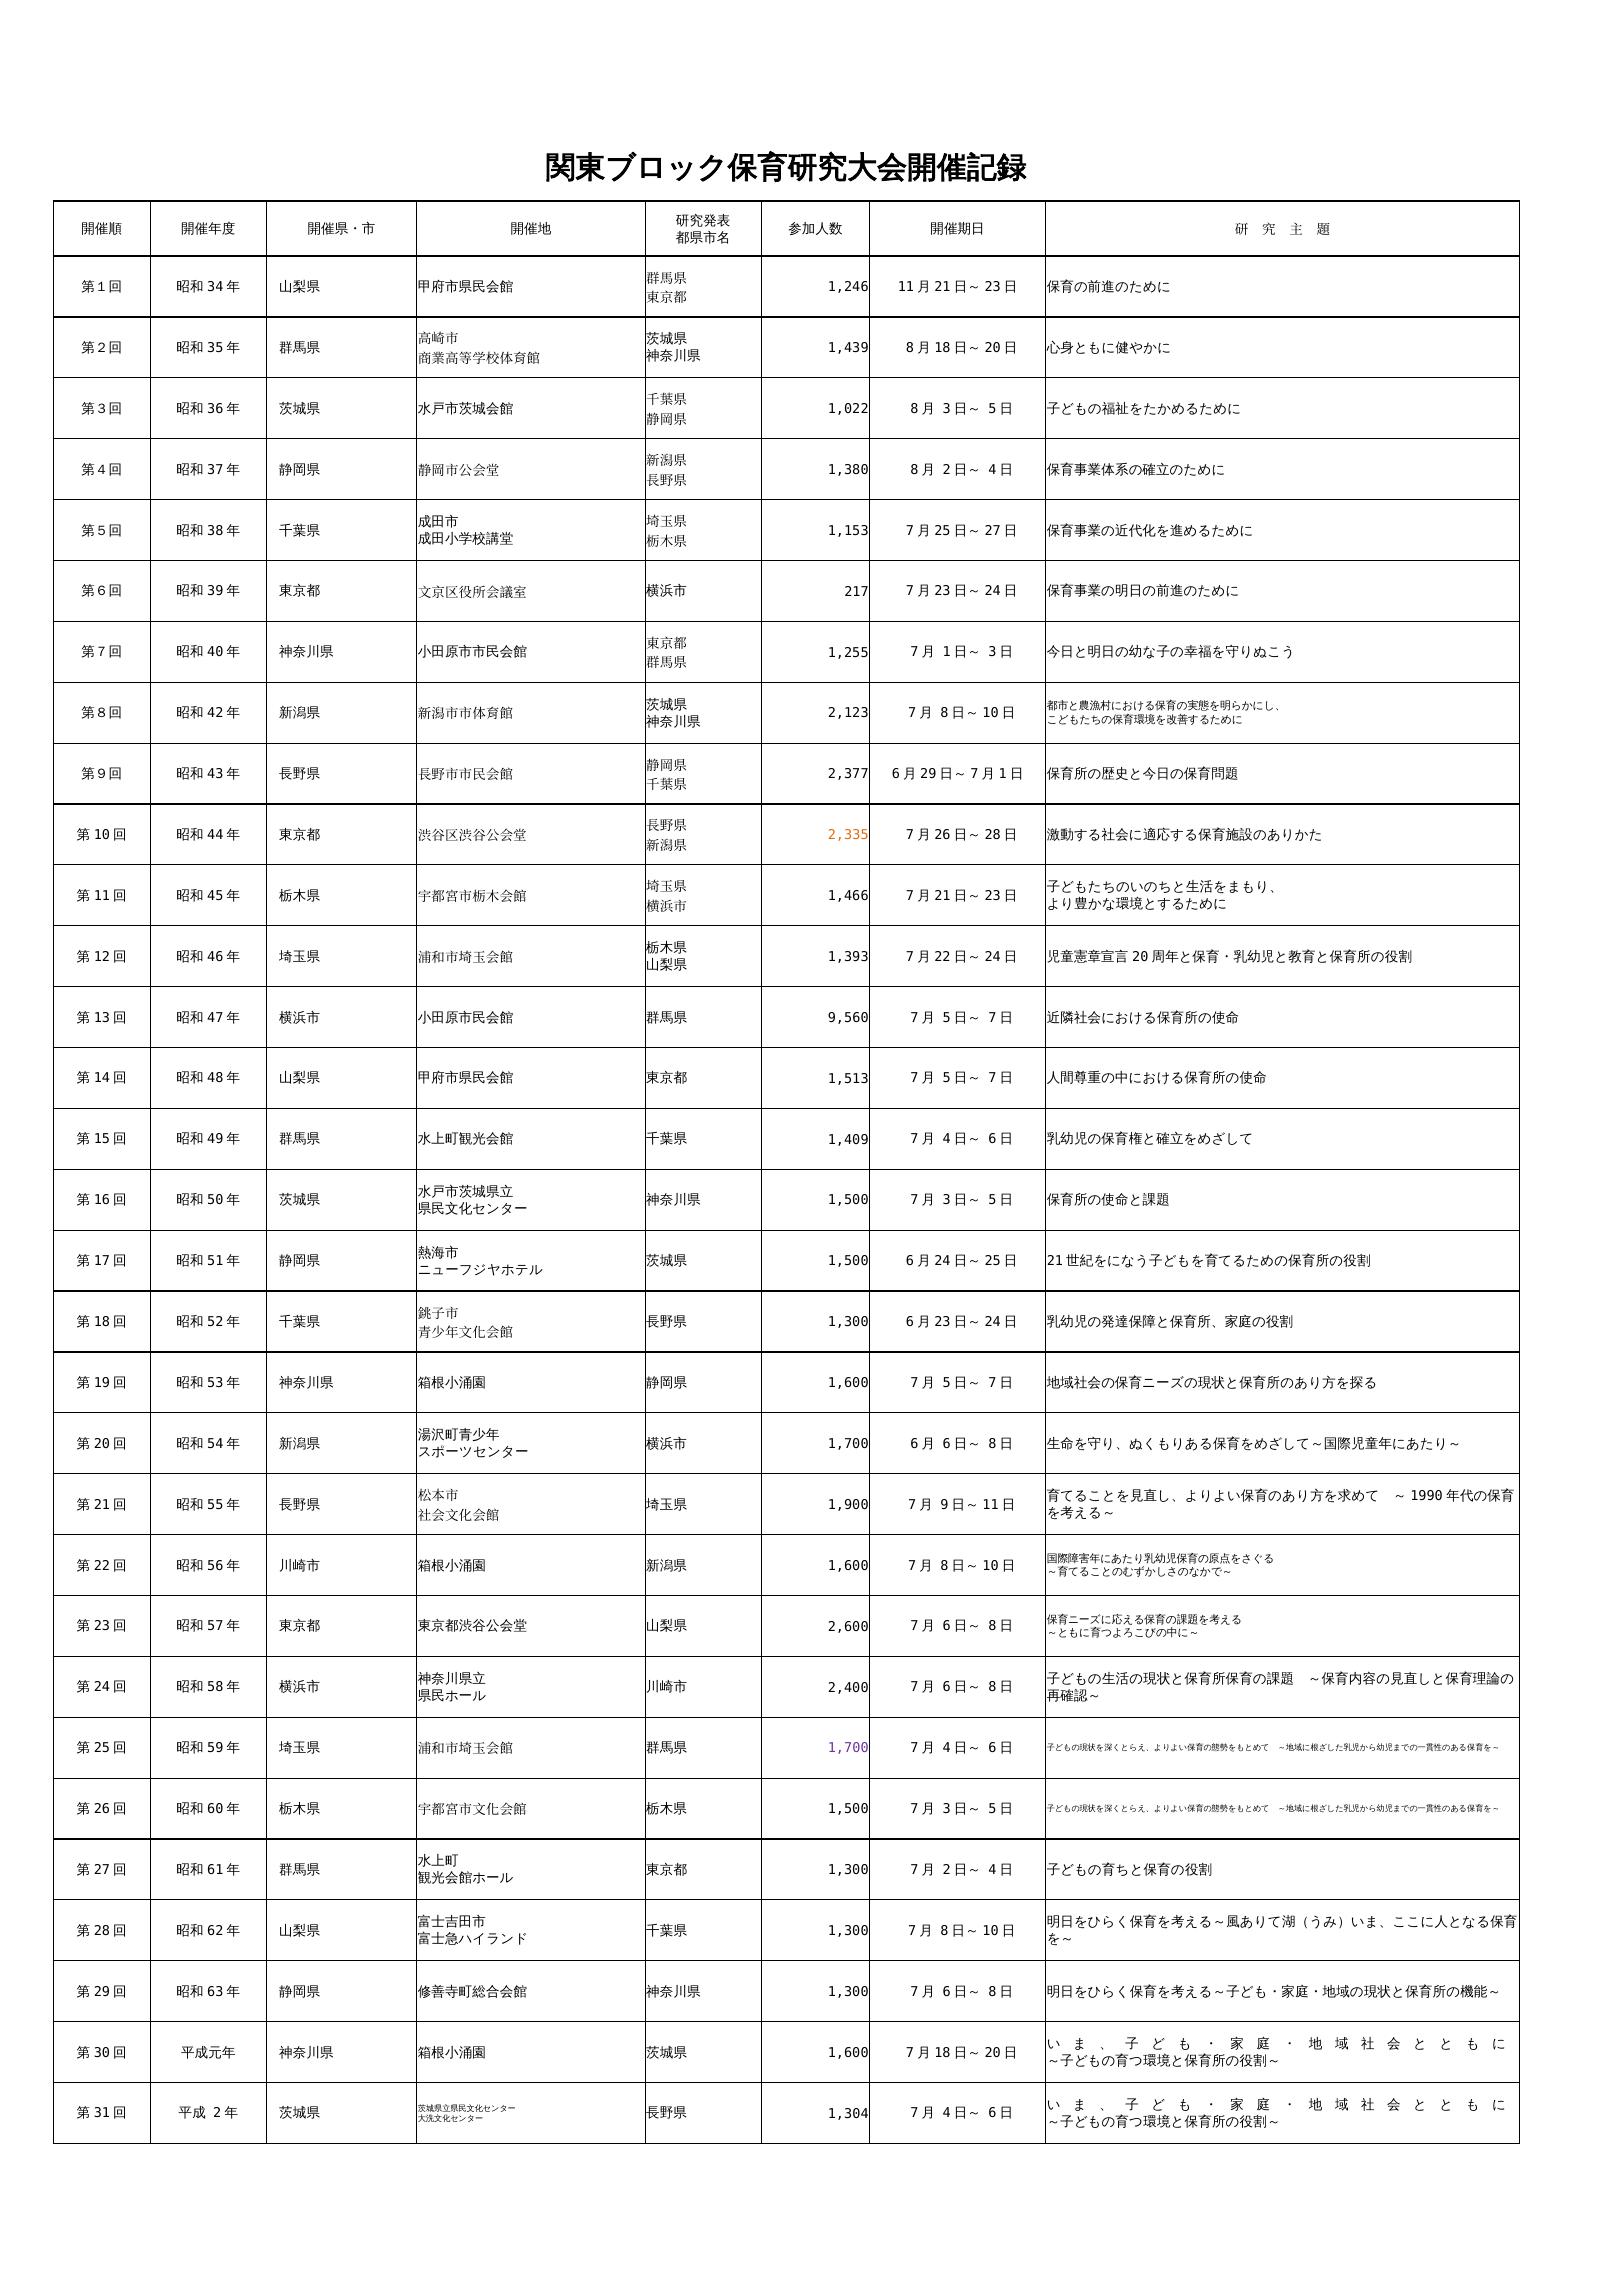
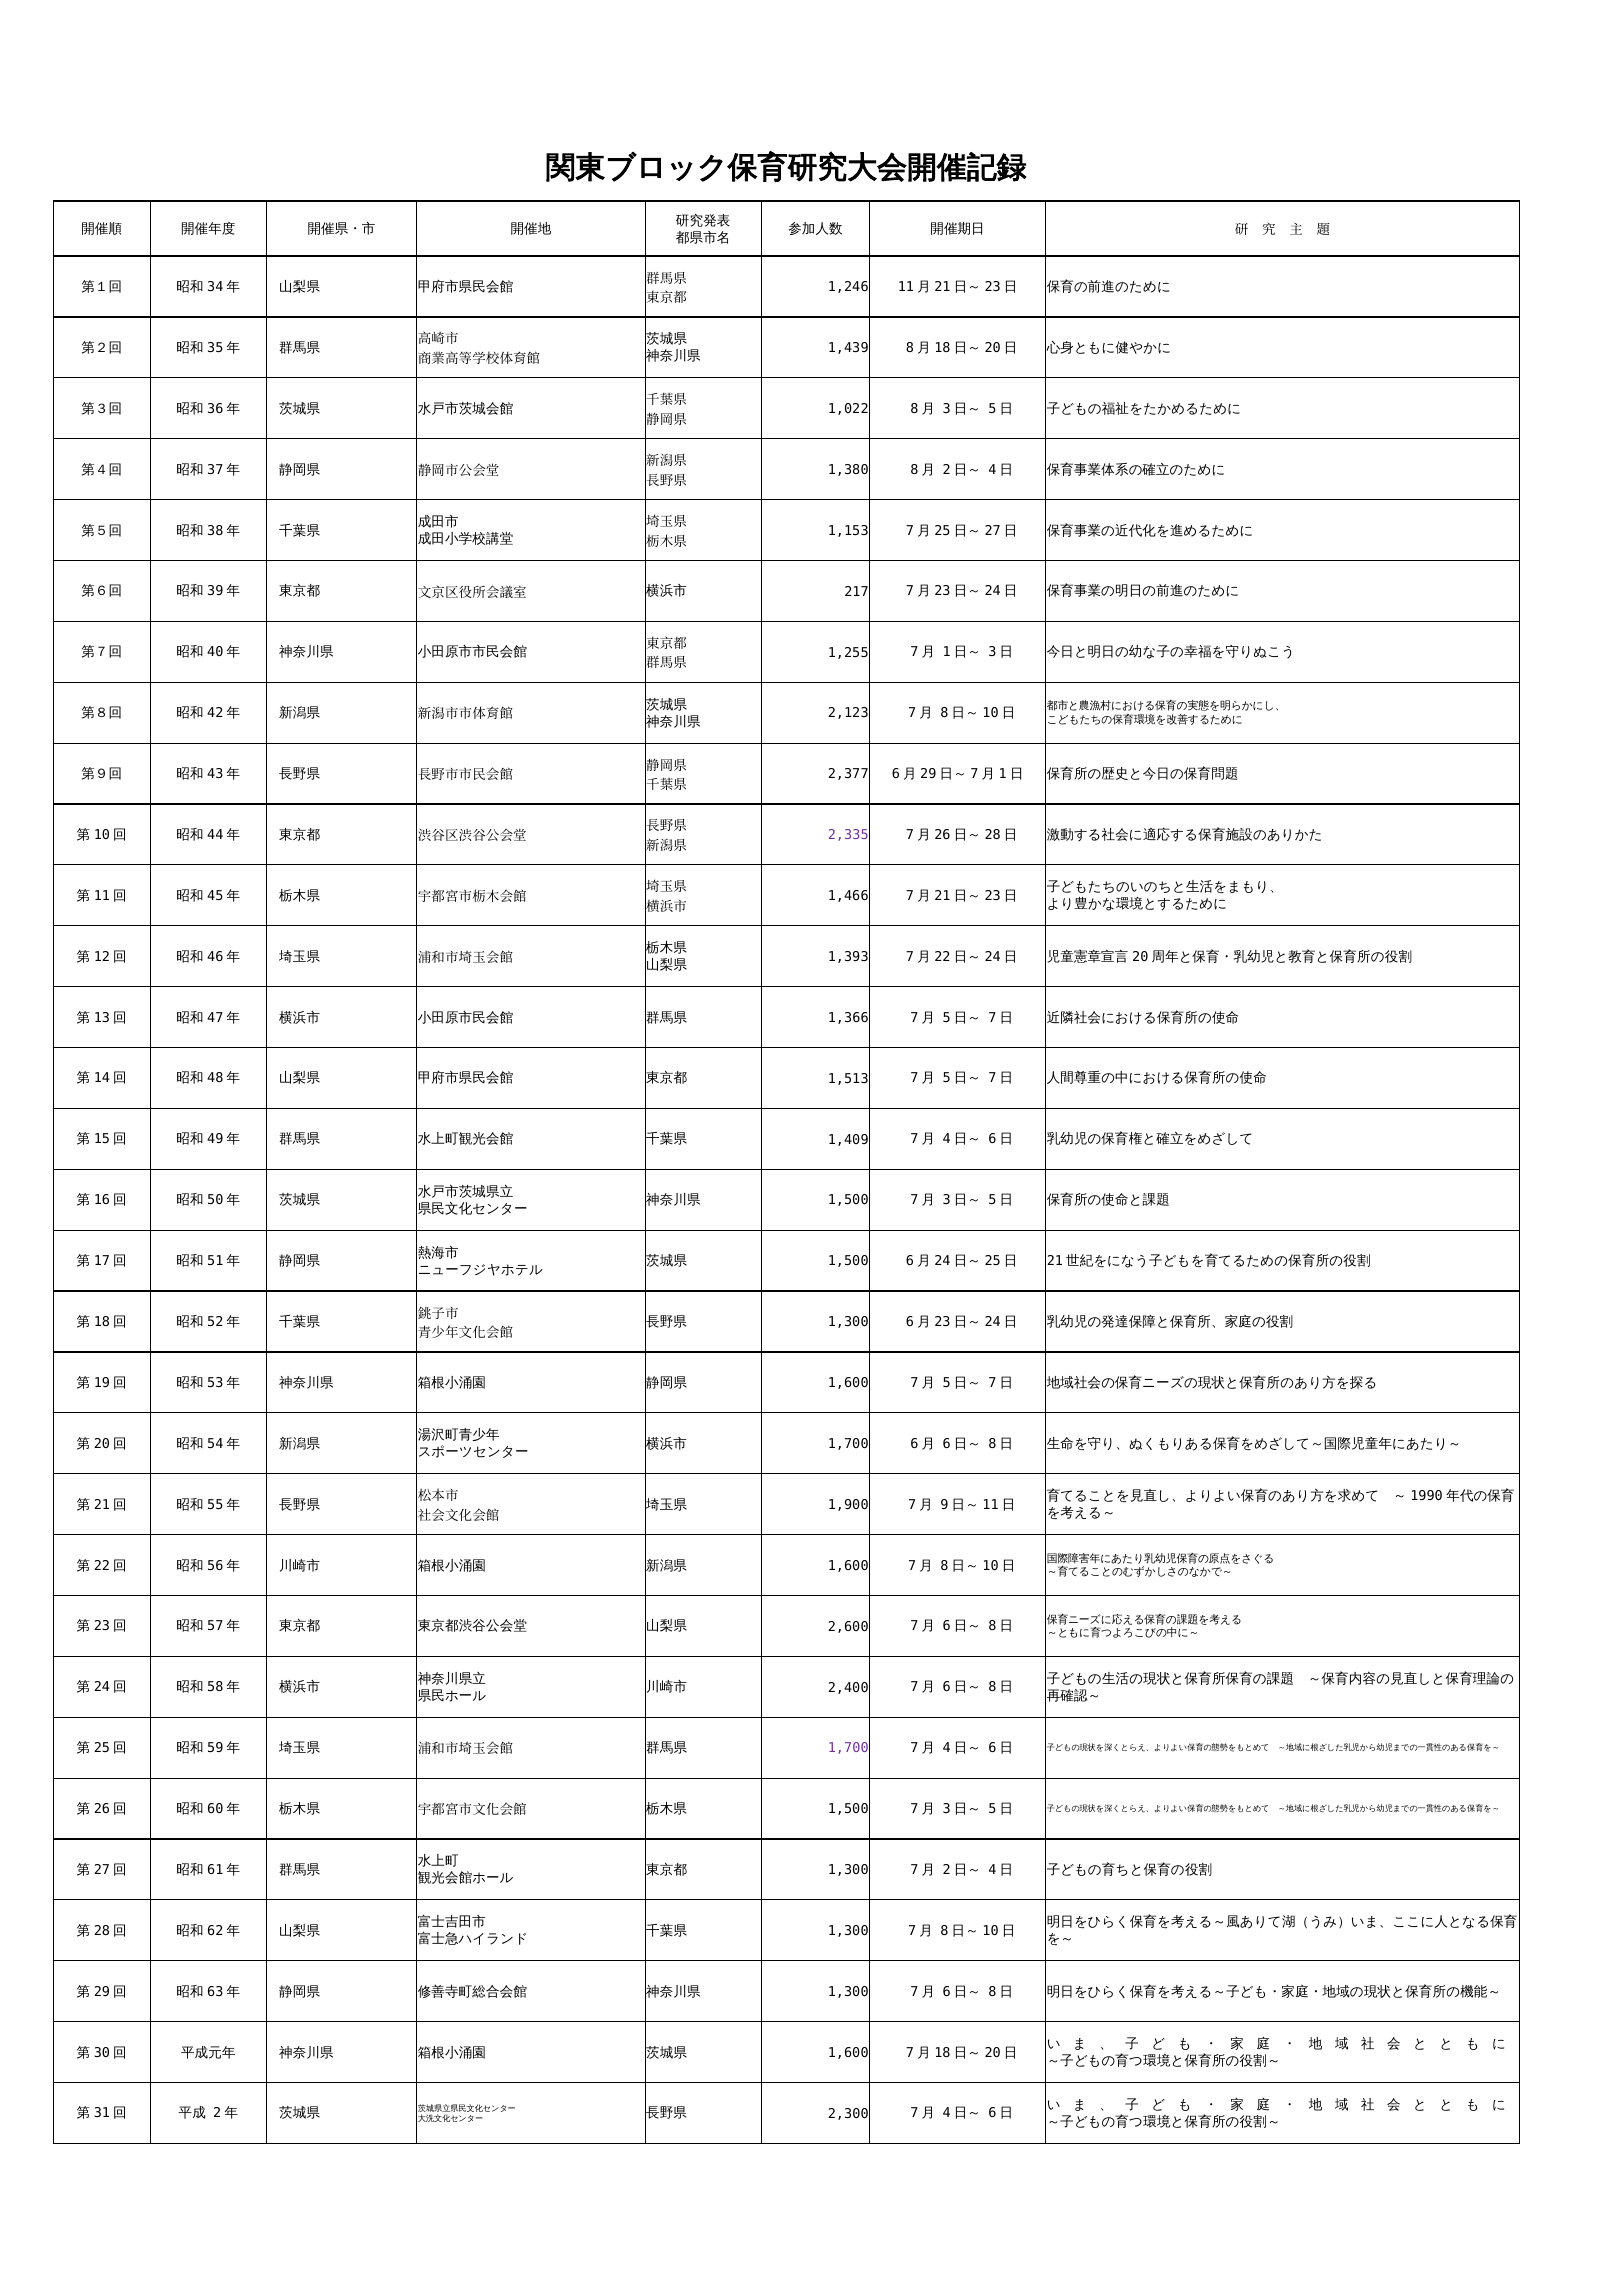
2,335 colour: orange -> purple (848, 835)
9,560: 9,560 -> 1,366 (848, 1018)
1,304: 1,304 -> 2,300 (848, 2113)
